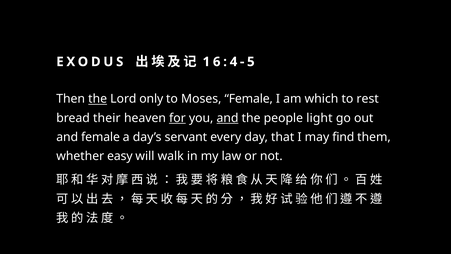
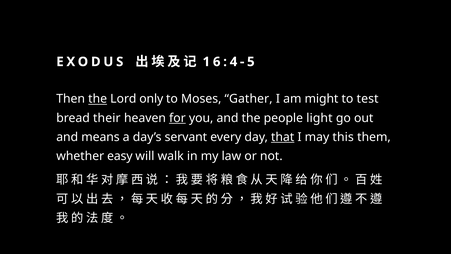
Moses Female: Female -> Gather (249, 99)
which: which -> might (322, 99)
rest: rest -> test (368, 99)
and underline: present -> none (228, 118)
and female: female -> means (100, 137)
that underline: none -> present (283, 137)
find: find -> this (343, 137)
